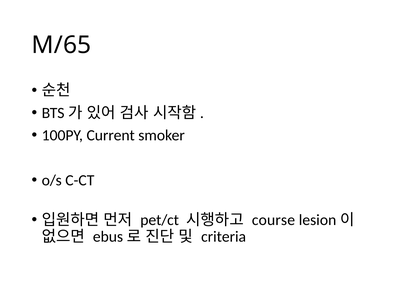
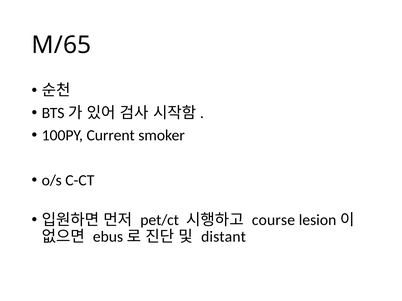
criteria: criteria -> distant (224, 237)
